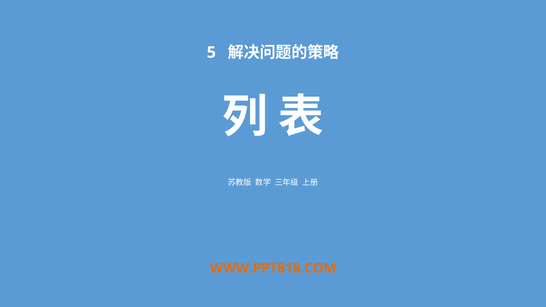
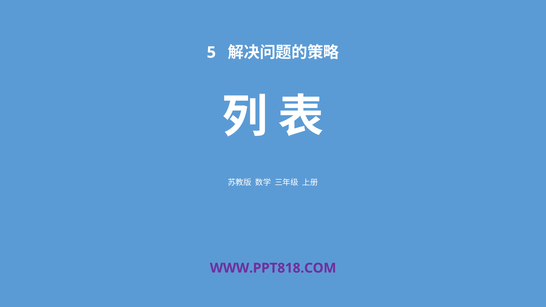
WWW.PPT818.COM colour: orange -> purple (273, 268)
